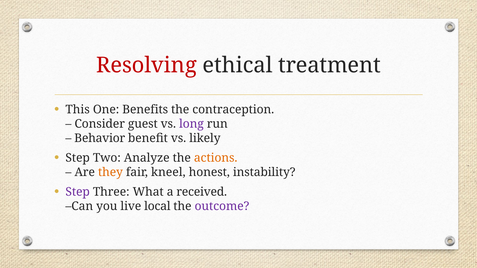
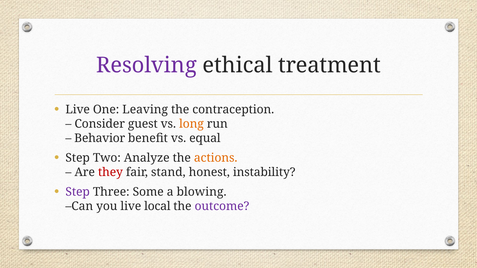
Resolving colour: red -> purple (146, 65)
This: This -> Live (78, 110)
Benefits: Benefits -> Leaving (145, 110)
long colour: purple -> orange (191, 124)
likely: likely -> equal (205, 138)
they colour: orange -> red (110, 172)
kneel: kneel -> stand (168, 172)
What: What -> Some (148, 192)
received: received -> blowing (202, 192)
